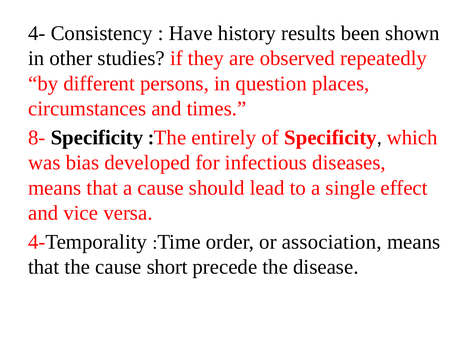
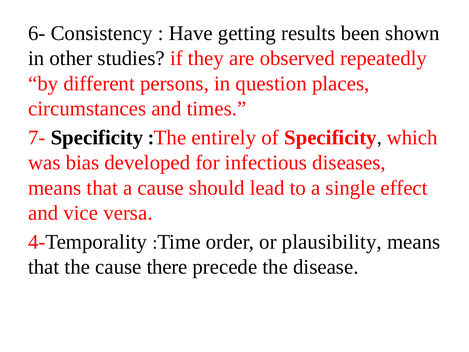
4-: 4- -> 6- (37, 33)
history: history -> getting (247, 33)
8-: 8- -> 7- (37, 138)
association: association -> plausibility (332, 242)
short: short -> there (167, 267)
